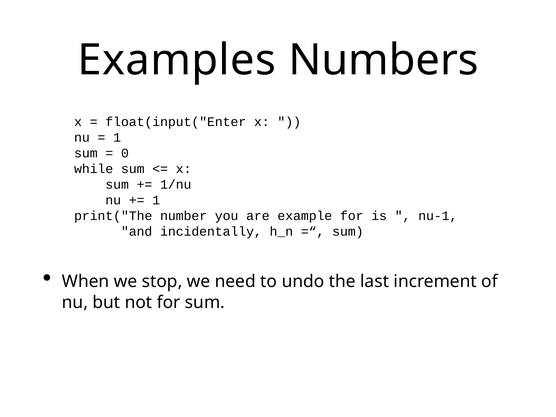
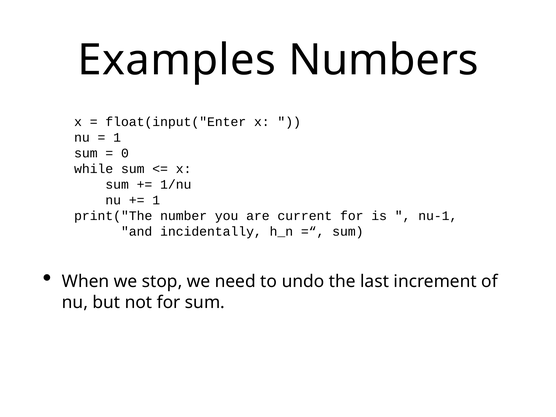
example: example -> current (305, 216)
